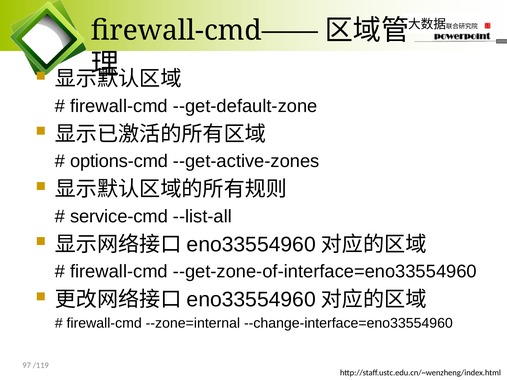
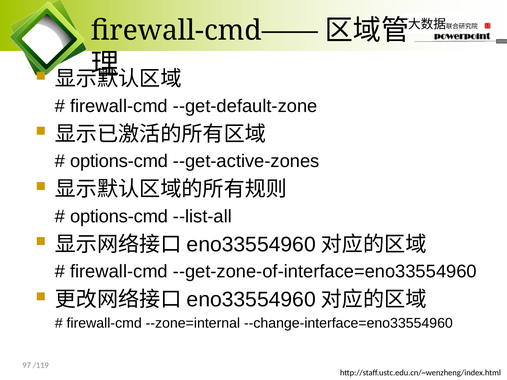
service-cmd: service-cmd -> options-cmd (119, 217)
